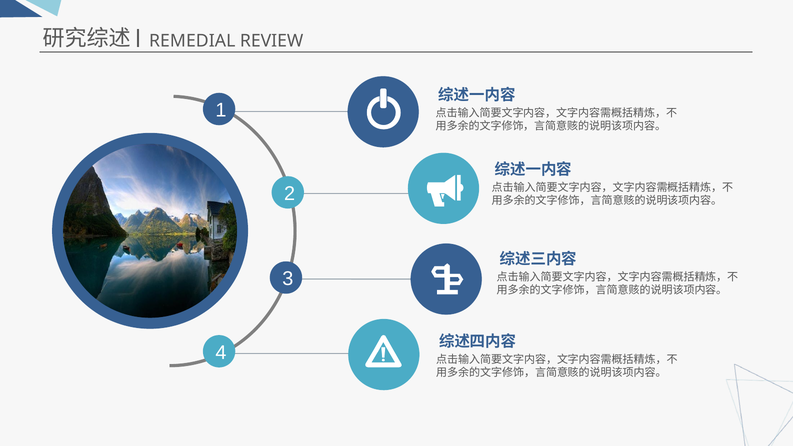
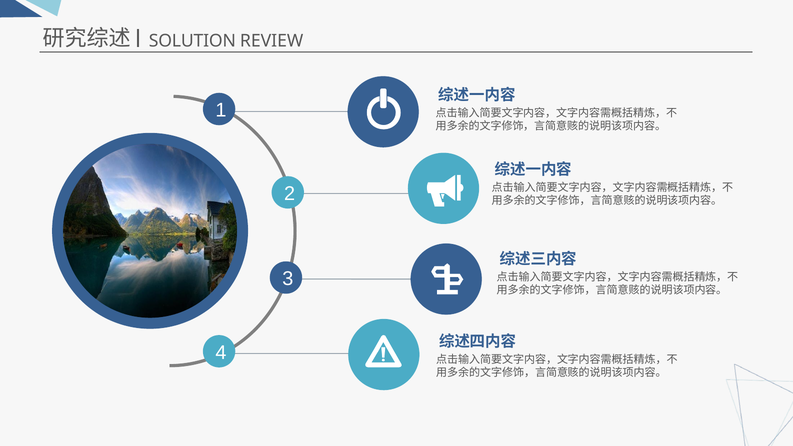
REMEDIAL: REMEDIAL -> SOLUTION (192, 41)
